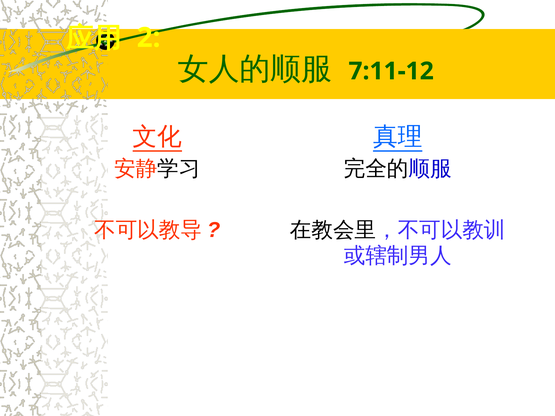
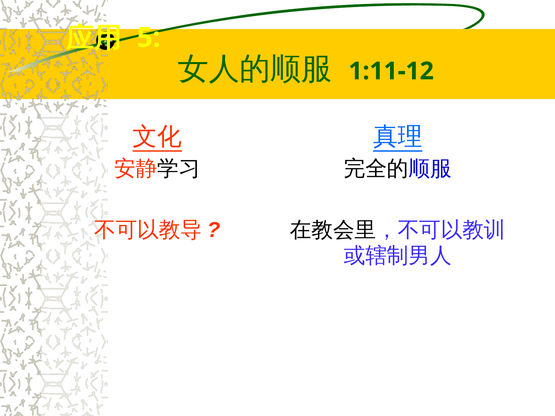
2: 2 -> 5 (149, 38)
7:11-12: 7:11-12 -> 1:11-12 (391, 71)
